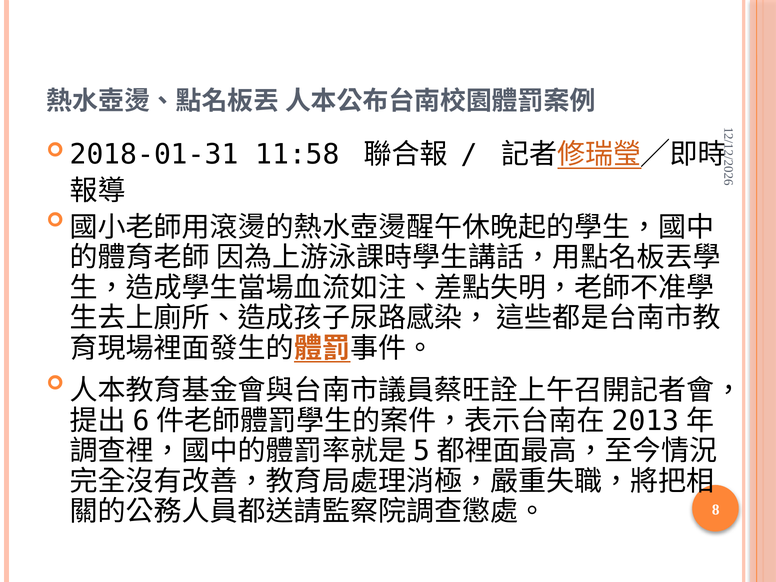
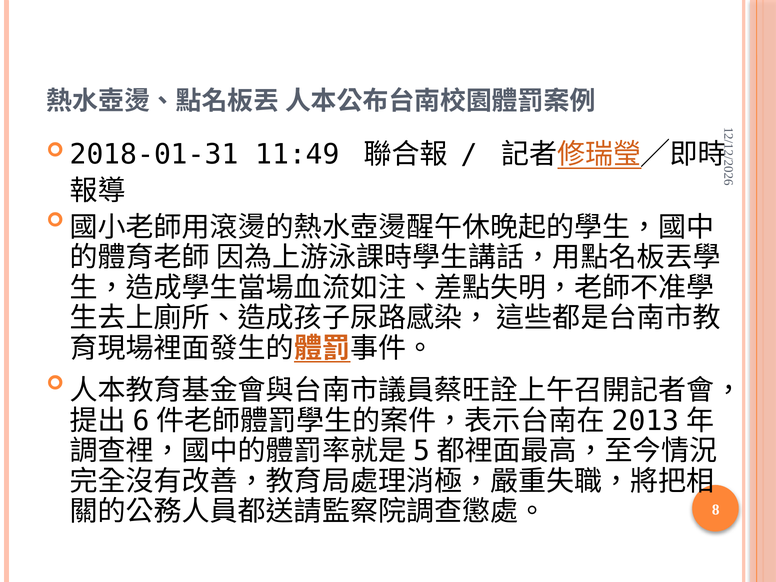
11:58: 11:58 -> 11:49 (298, 155)
